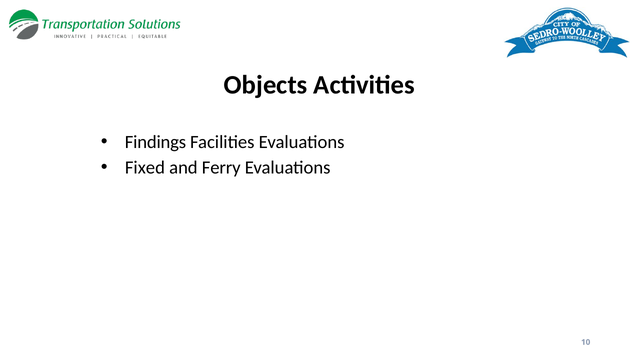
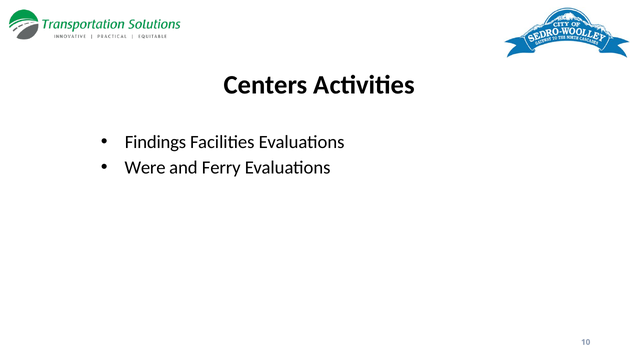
Objects: Objects -> Centers (266, 85)
Fixed: Fixed -> Were (145, 168)
